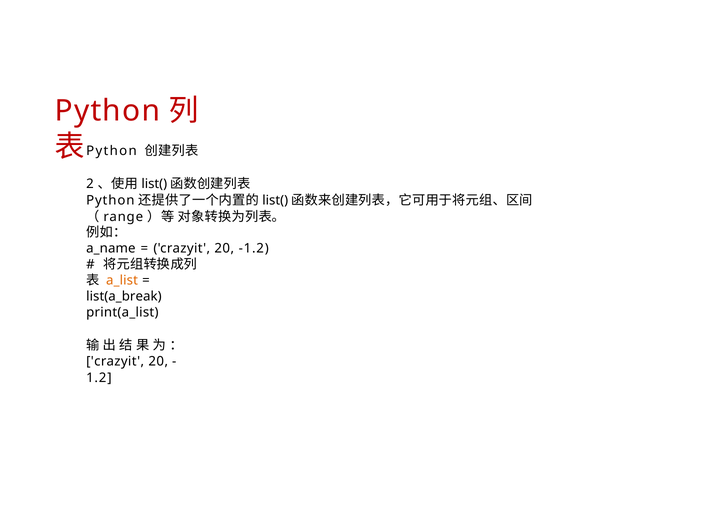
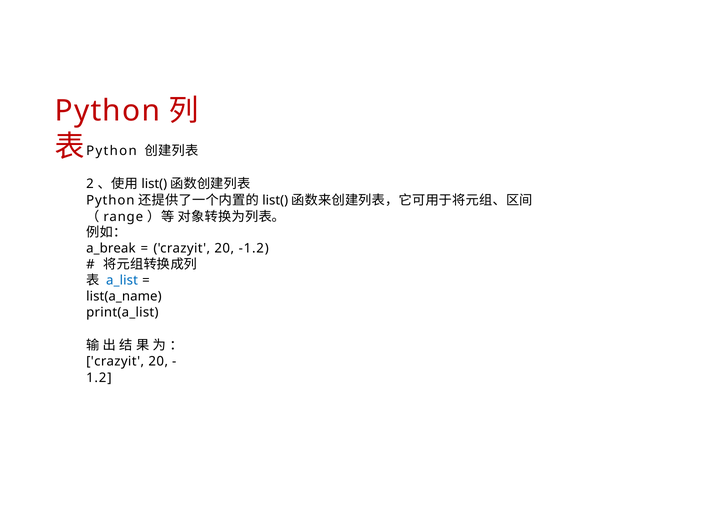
a_name: a_name -> a_break (111, 249)
a_list colour: orange -> blue (122, 281)
list(a_break: list(a_break -> list(a_name (124, 297)
